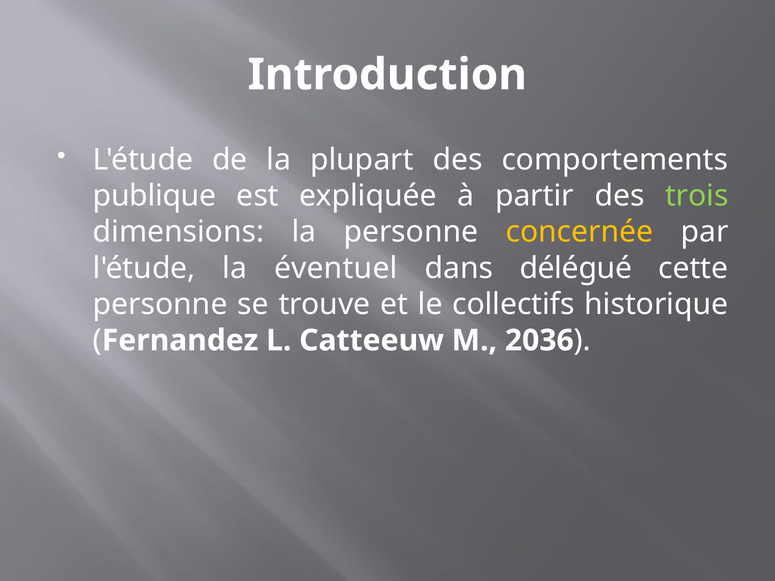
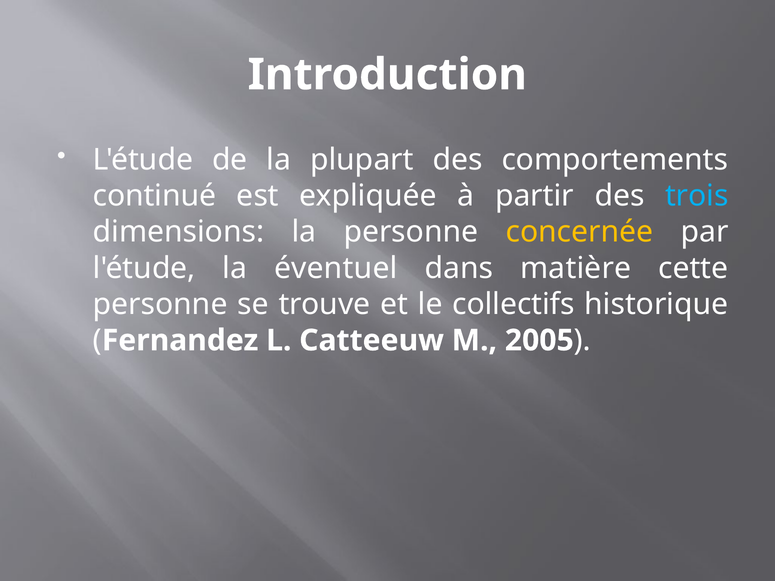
publique: publique -> continué (154, 196)
trois colour: light green -> light blue (697, 196)
délégué: délégué -> matière (576, 268)
2036: 2036 -> 2005 (539, 341)
